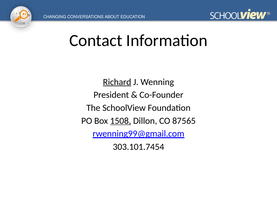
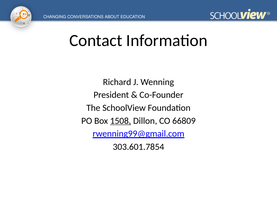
Richard underline: present -> none (117, 82)
87565: 87565 -> 66809 (184, 121)
303.101.7454: 303.101.7454 -> 303.601.7854 (138, 147)
